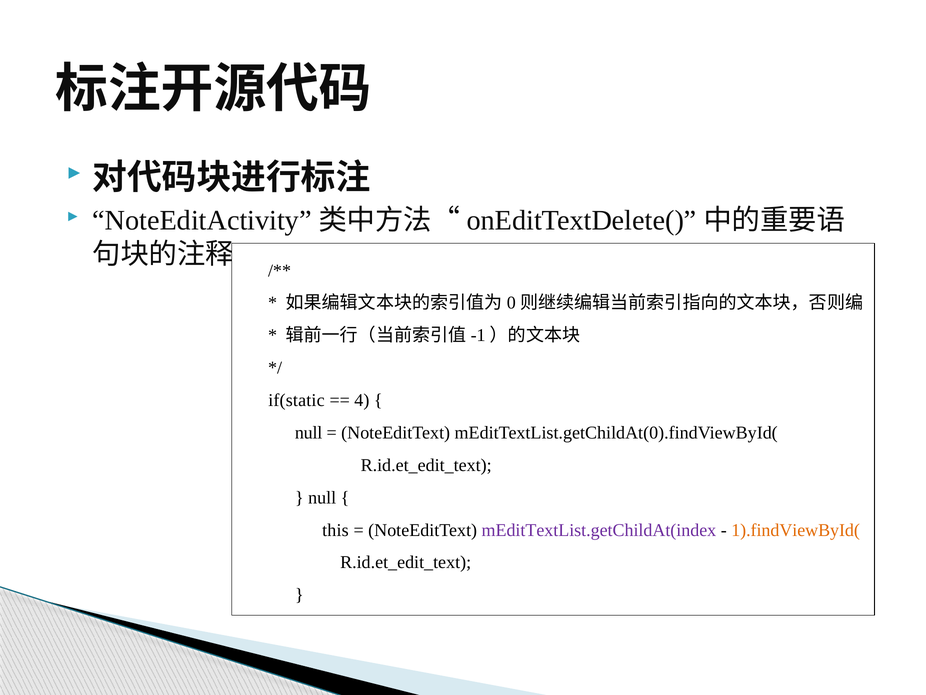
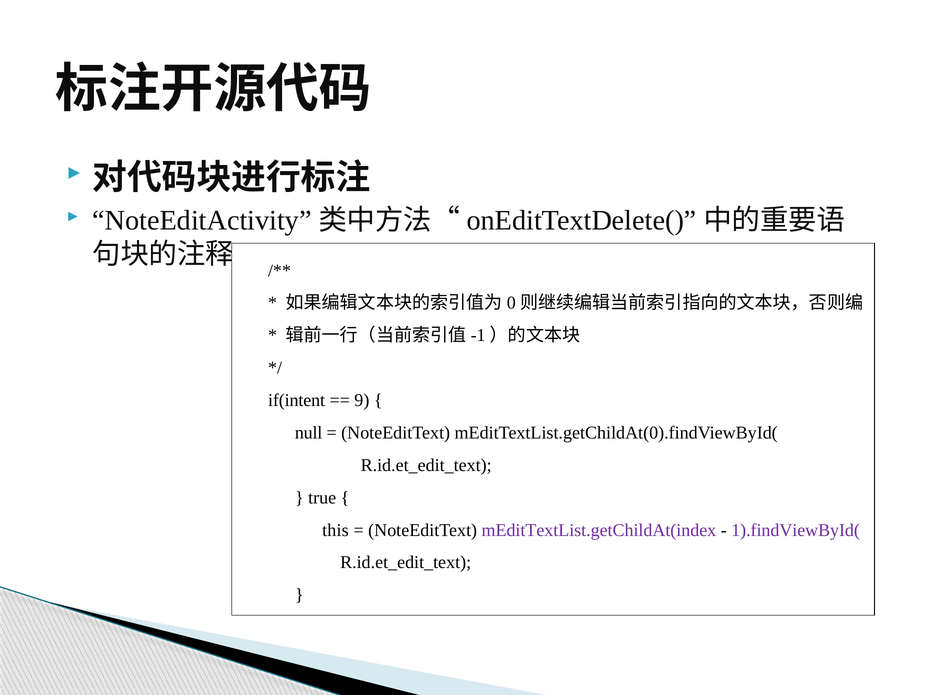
if(static: if(static -> if(intent (297, 400)
4: 4 -> 9 (362, 400)
null: null -> true (322, 497)
1).findViewById( colour: orange -> purple (796, 530)
